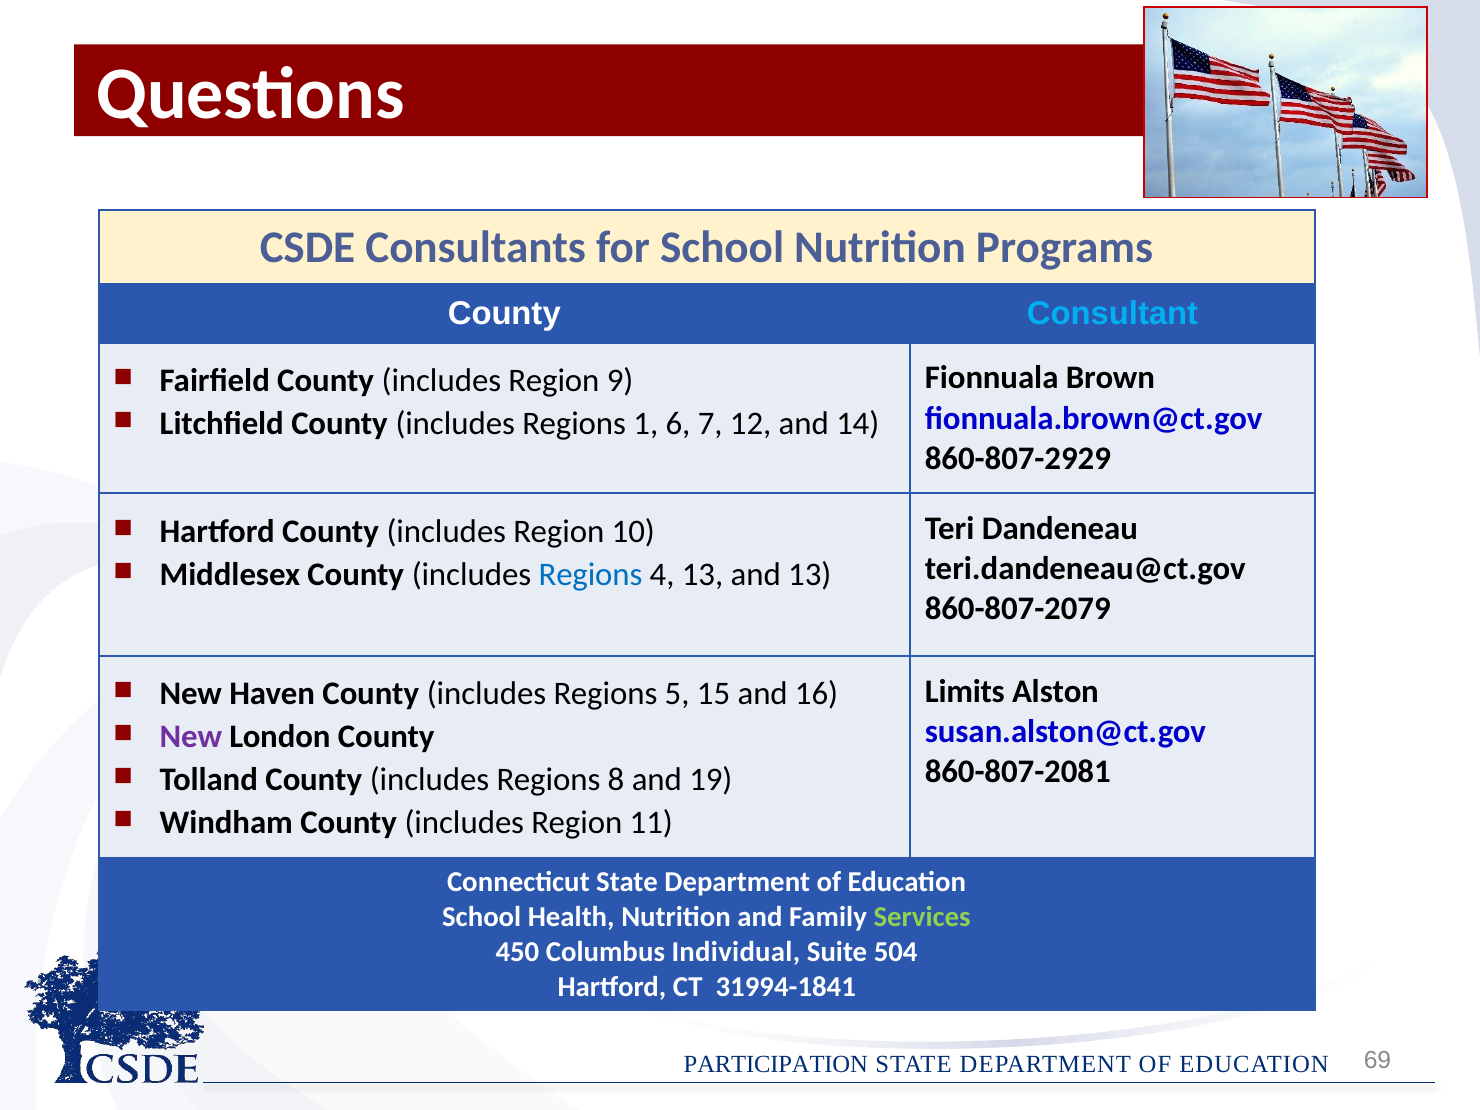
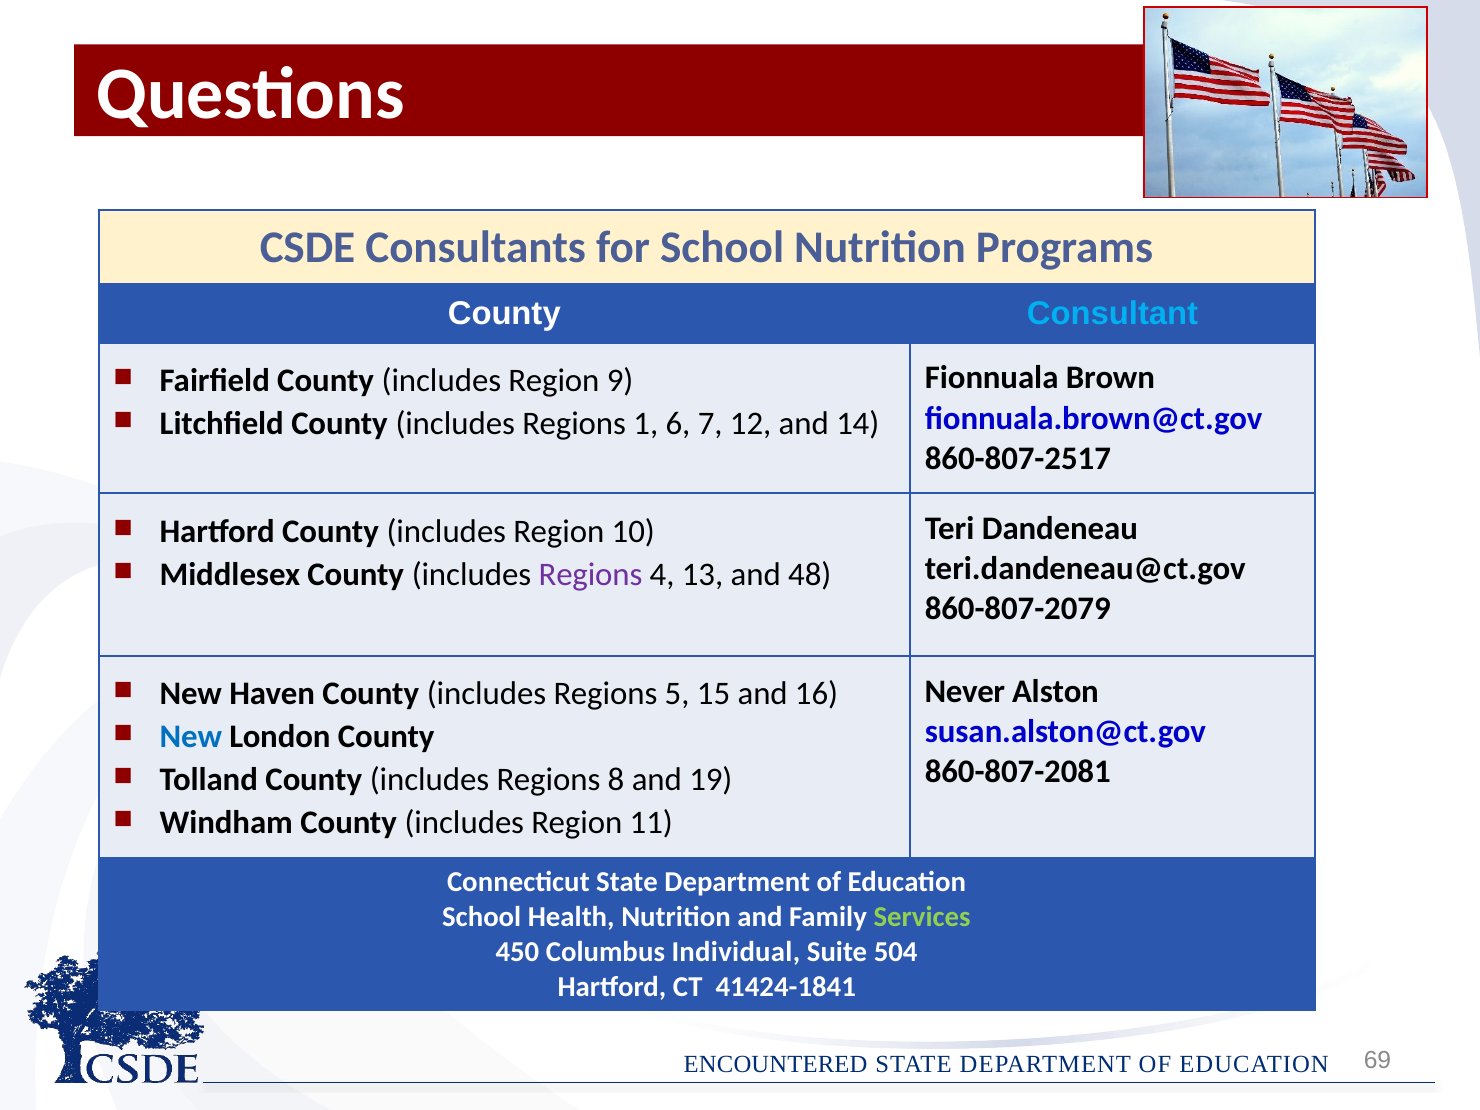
860-807-2929: 860-807-2929 -> 860-807-2517 (1018, 459)
Regions colour: blue -> purple (590, 574)
and 13: 13 -> 48 (810, 574)
Limits: Limits -> Never (965, 691)
New colour: purple -> blue (191, 737)
31994-1841: 31994-1841 -> 41424-1841 (786, 987)
PARTICIPATION: PARTICIPATION -> ENCOUNTERED (776, 1064)
